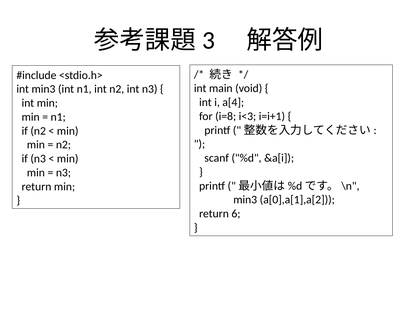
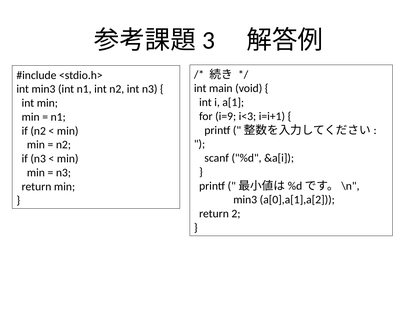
a[4: a[4 -> a[1 (233, 102)
i=8: i=8 -> i=9 (226, 116)
6: 6 -> 2 (236, 214)
